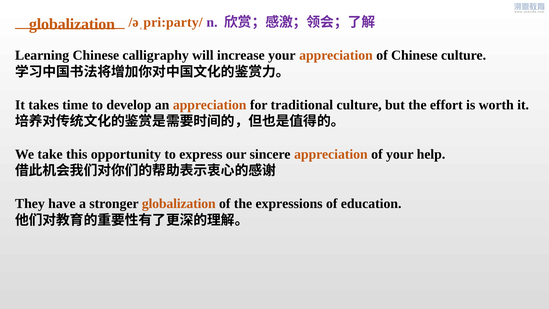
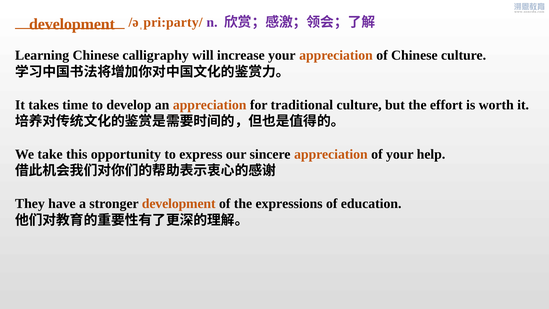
globalization: globalization -> development (72, 24)
stronger globalization: globalization -> development (179, 204)
